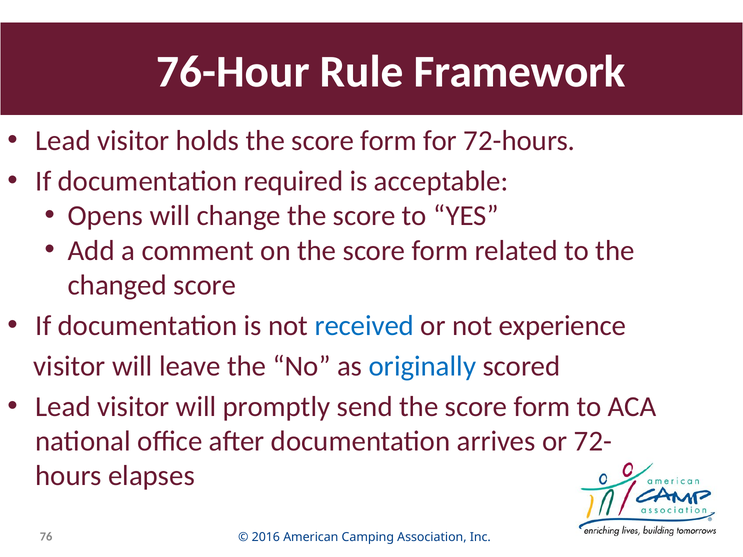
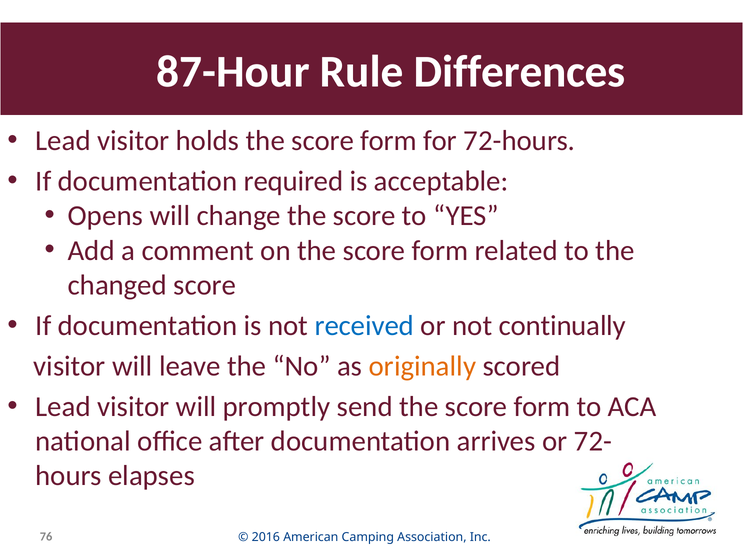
76-Hour: 76-Hour -> 87-Hour (233, 72)
Framework: Framework -> Differences (520, 72)
experience: experience -> continually (562, 326)
originally colour: blue -> orange (422, 366)
